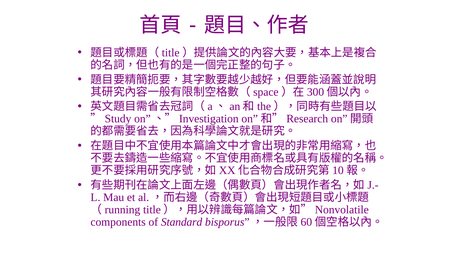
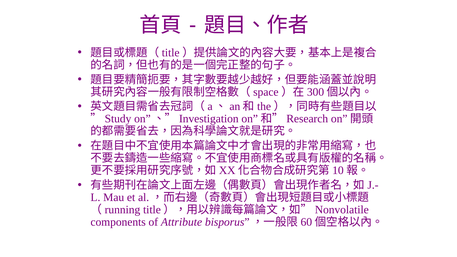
Standard: Standard -> Attribute (182, 222)
